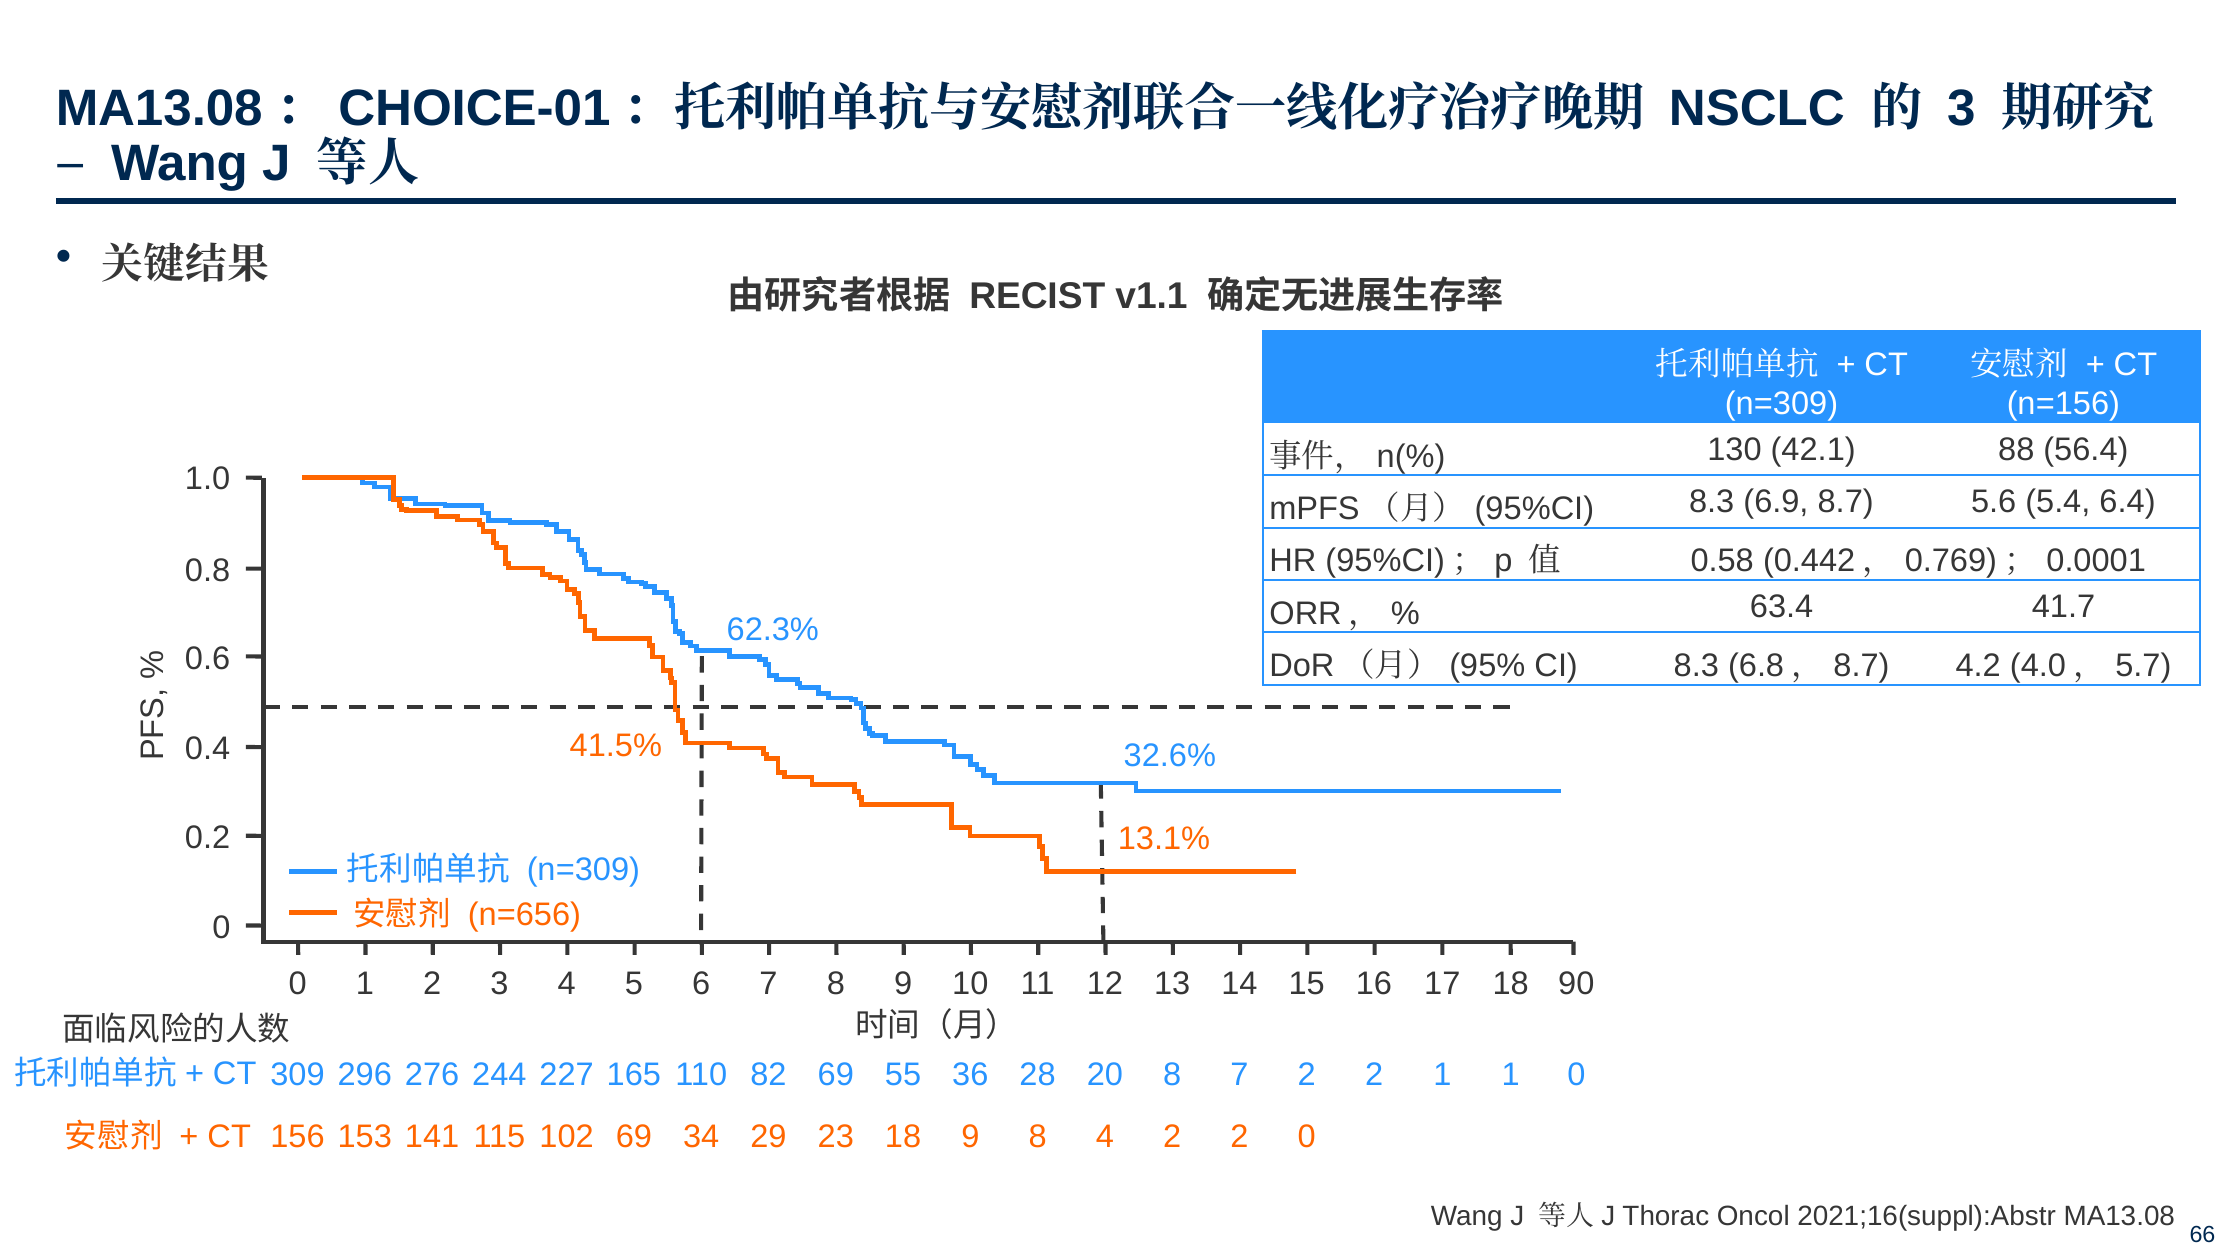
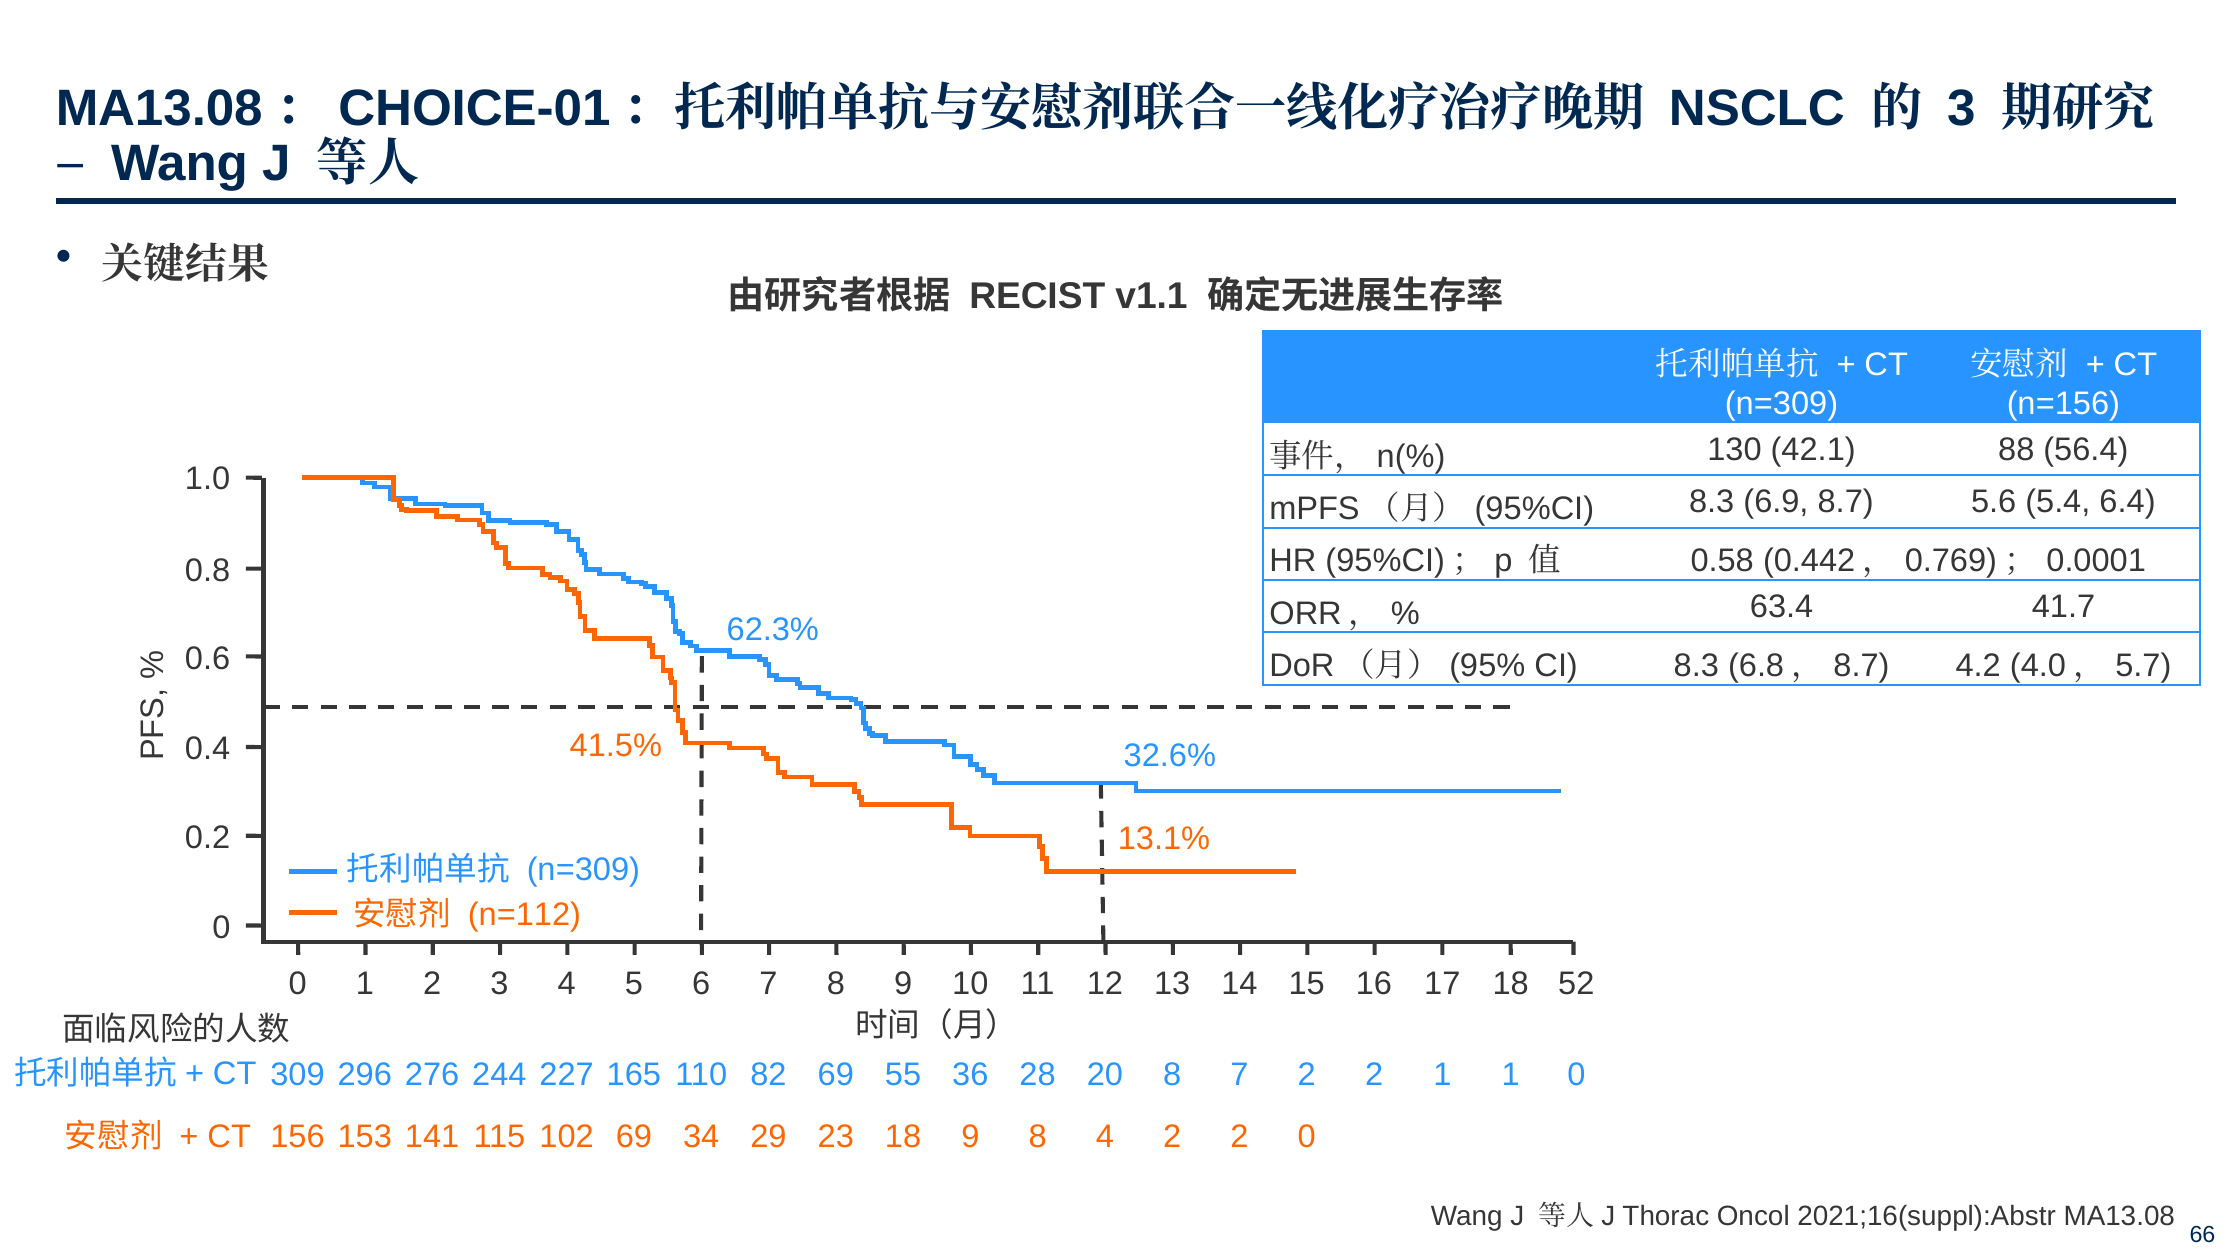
n=656: n=656 -> n=112 (524, 915)
90: 90 -> 52 (1576, 983)
